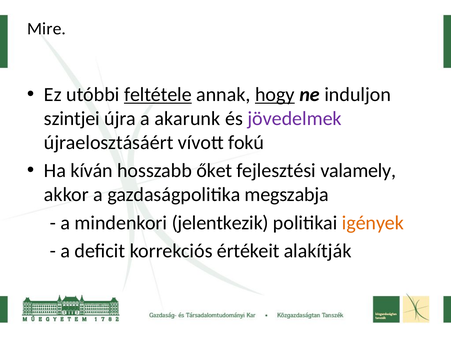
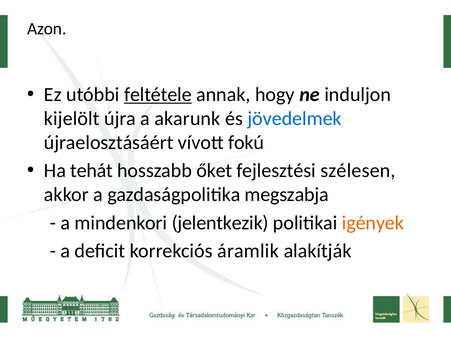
Mire: Mire -> Azon (47, 29)
hogy underline: present -> none (275, 95)
szintjei: szintjei -> kijelölt (72, 119)
jövedelmek colour: purple -> blue (295, 119)
kíván: kíván -> tehát (92, 171)
valamely: valamely -> szélesen (358, 171)
értékeit: értékeit -> áramlik (248, 251)
